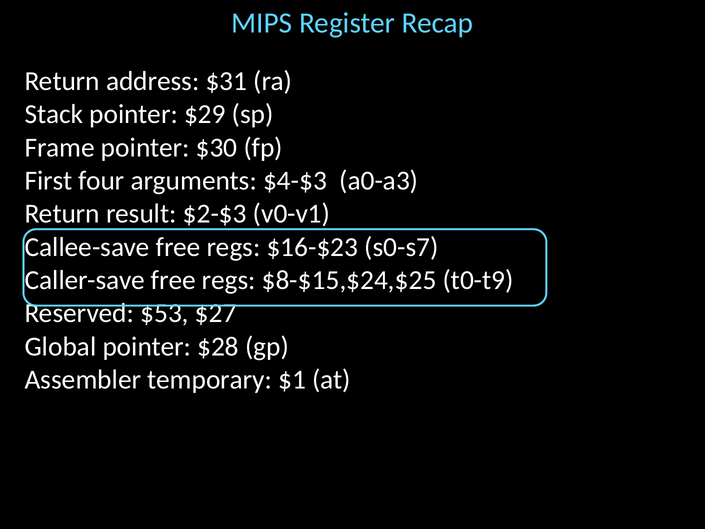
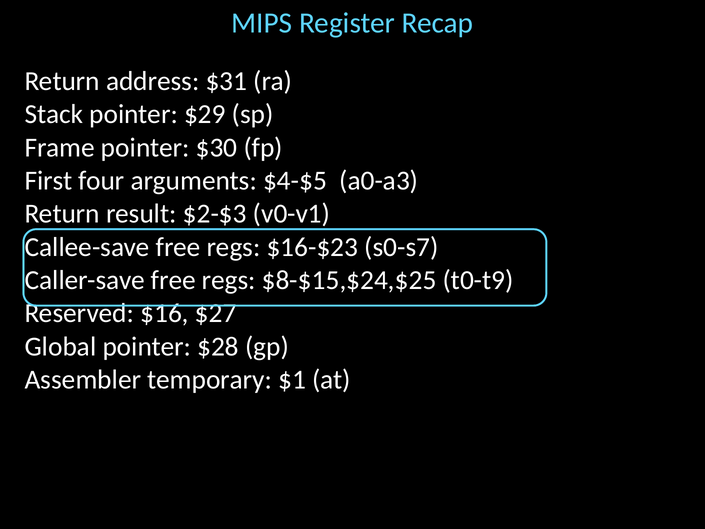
$4-$3: $4-$3 -> $4-$5 (295, 181)
$53: $53 -> $16 (164, 313)
